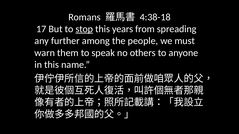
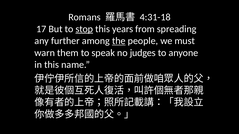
4:38-18: 4:38-18 -> 4:31-18 (155, 17)
the underline: none -> present (119, 41)
others: others -> judges (143, 53)
